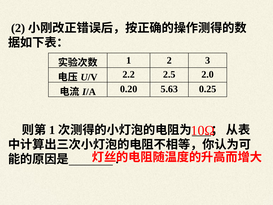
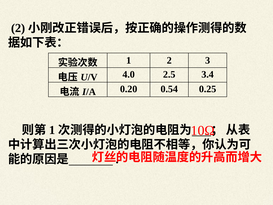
2.2: 2.2 -> 4.0 (129, 74)
2.0: 2.0 -> 3.4 (208, 74)
5.63: 5.63 -> 0.54 (169, 89)
